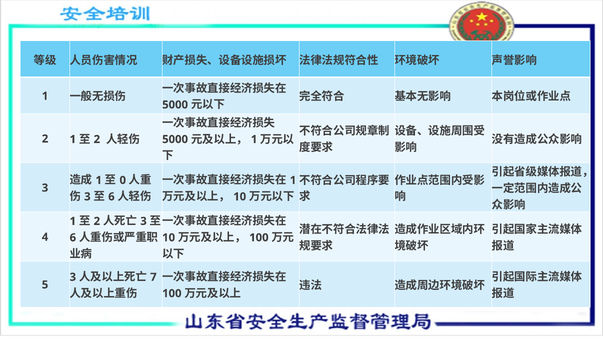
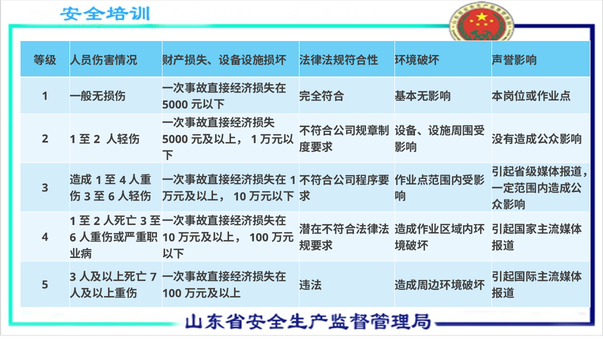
0: 0 -> 4 (123, 180)
